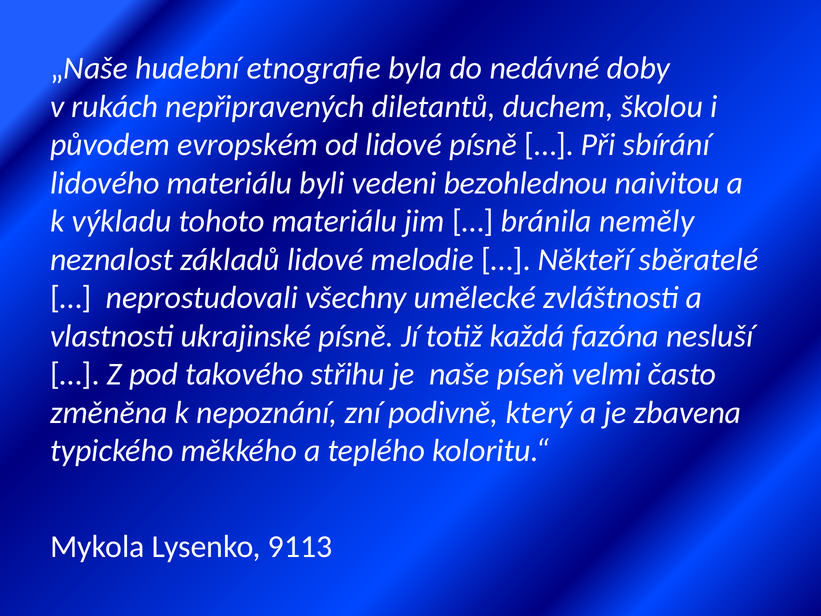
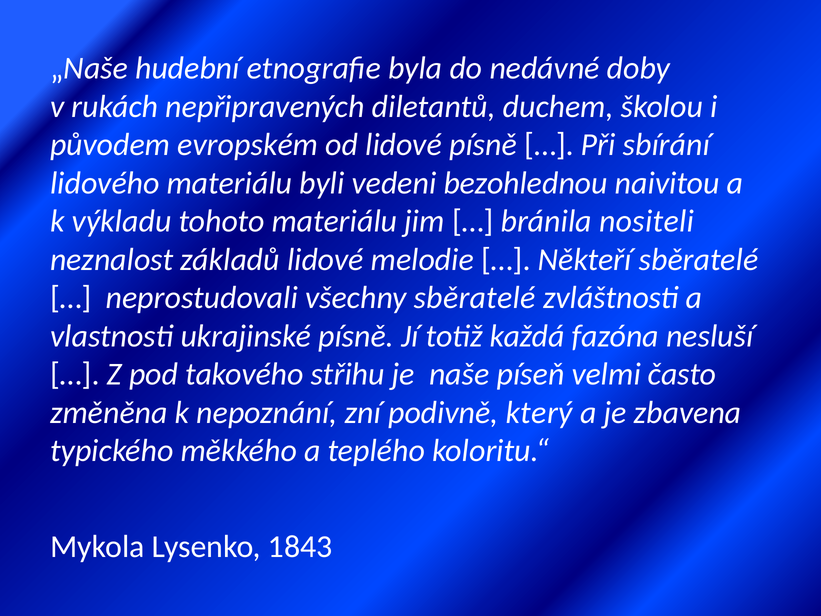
neměly: neměly -> nositeli (647, 221)
všechny umělecké: umělecké -> sběratelé (475, 298)
9113: 9113 -> 1843 (300, 546)
